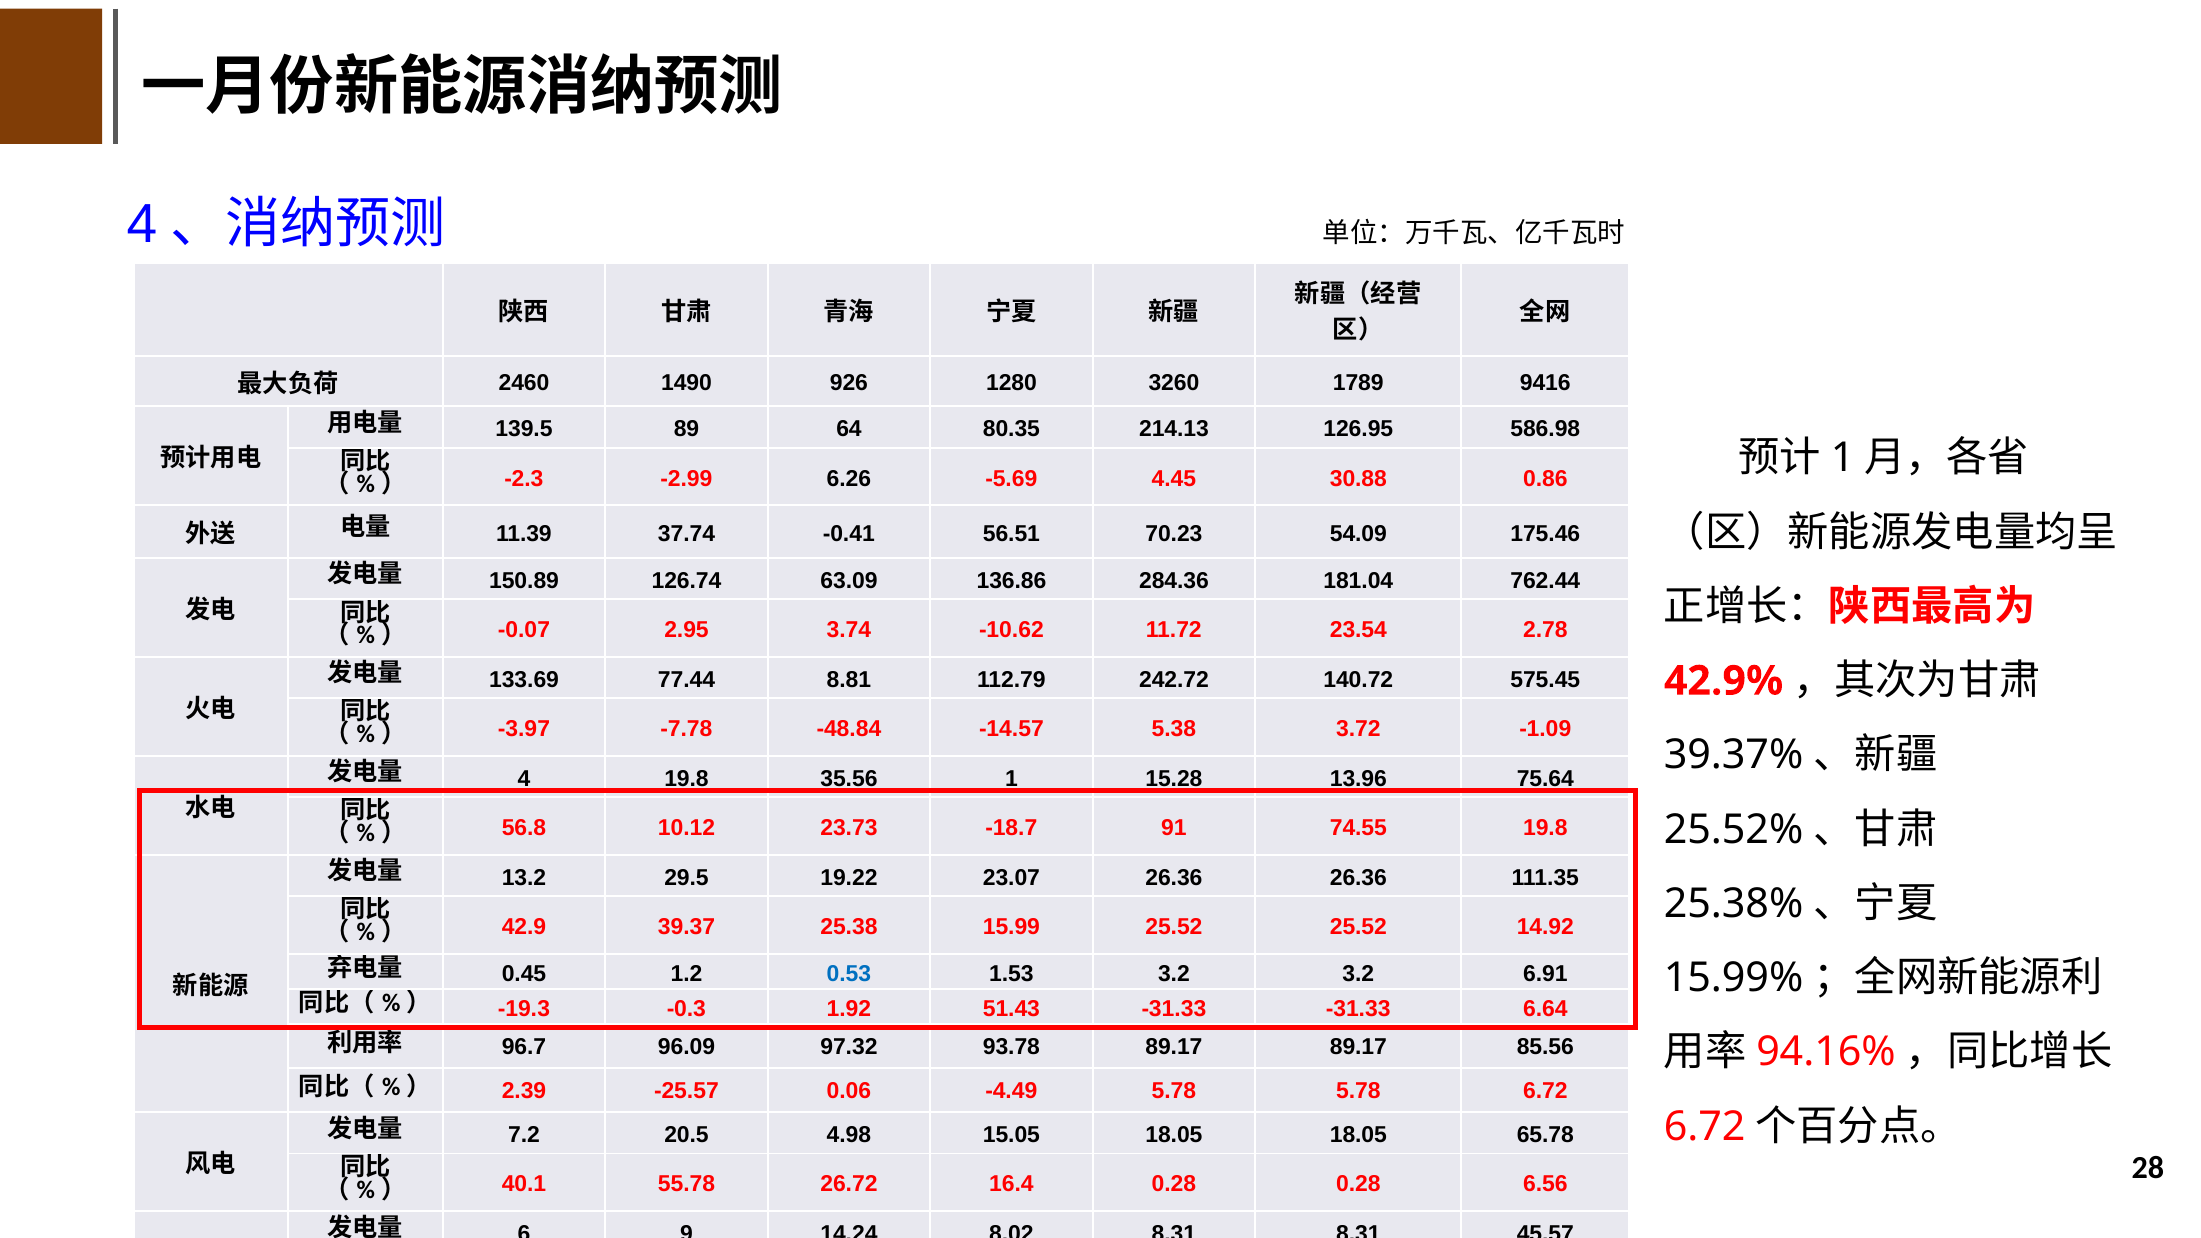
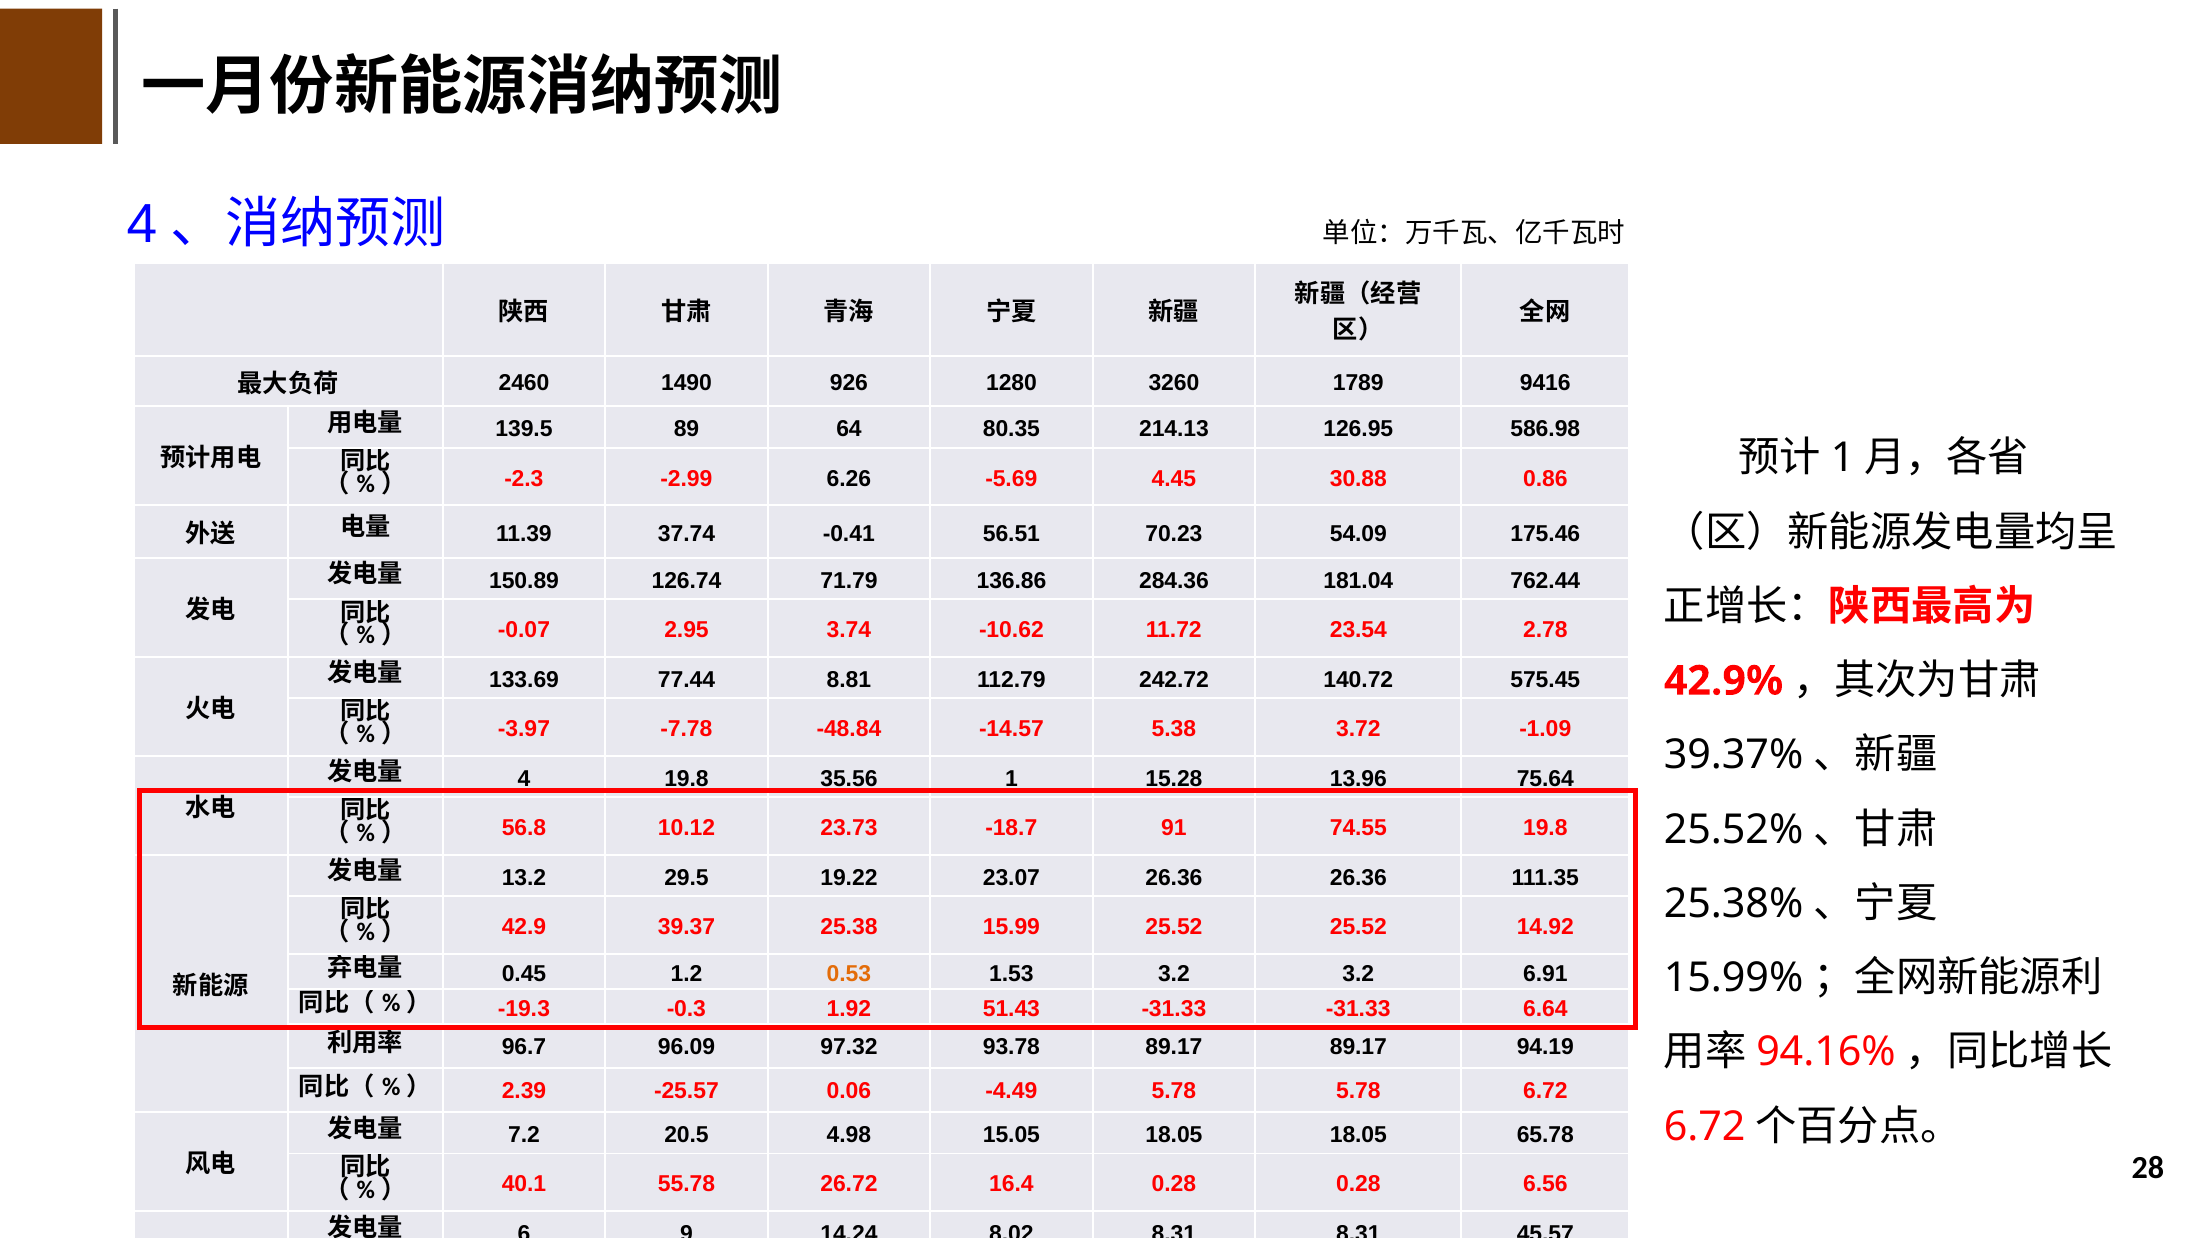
63.09: 63.09 -> 71.79 (849, 581)
0.53 colour: blue -> orange (849, 974)
85.56: 85.56 -> 94.19 (1545, 1047)
